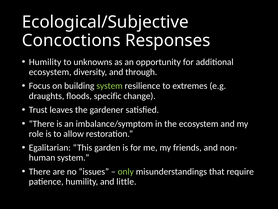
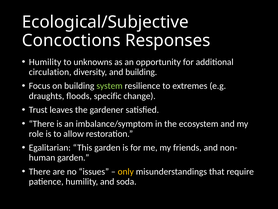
ecosystem: ecosystem -> circulation (50, 72)
and through: through -> building (141, 72)
system: system -> garden (73, 157)
only colour: light green -> yellow (126, 171)
little: little -> soda (126, 181)
